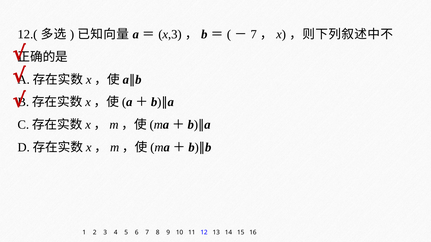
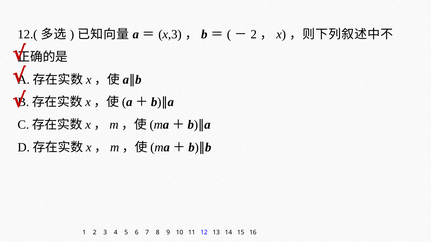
7: 7 -> 2 (254, 34)
